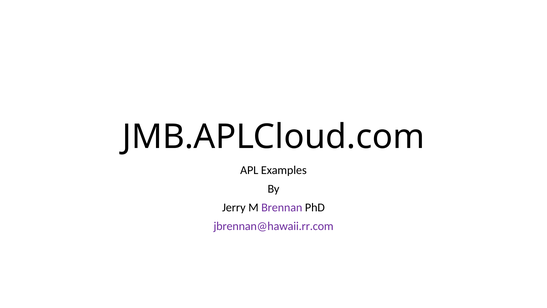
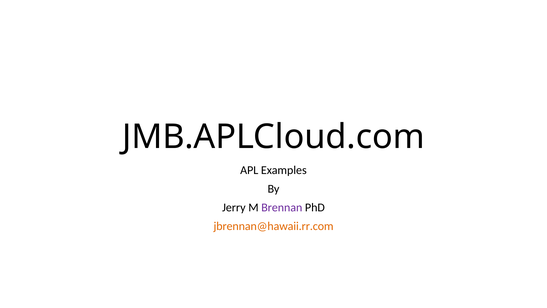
jbrennan@hawaii.rr.com colour: purple -> orange (274, 226)
